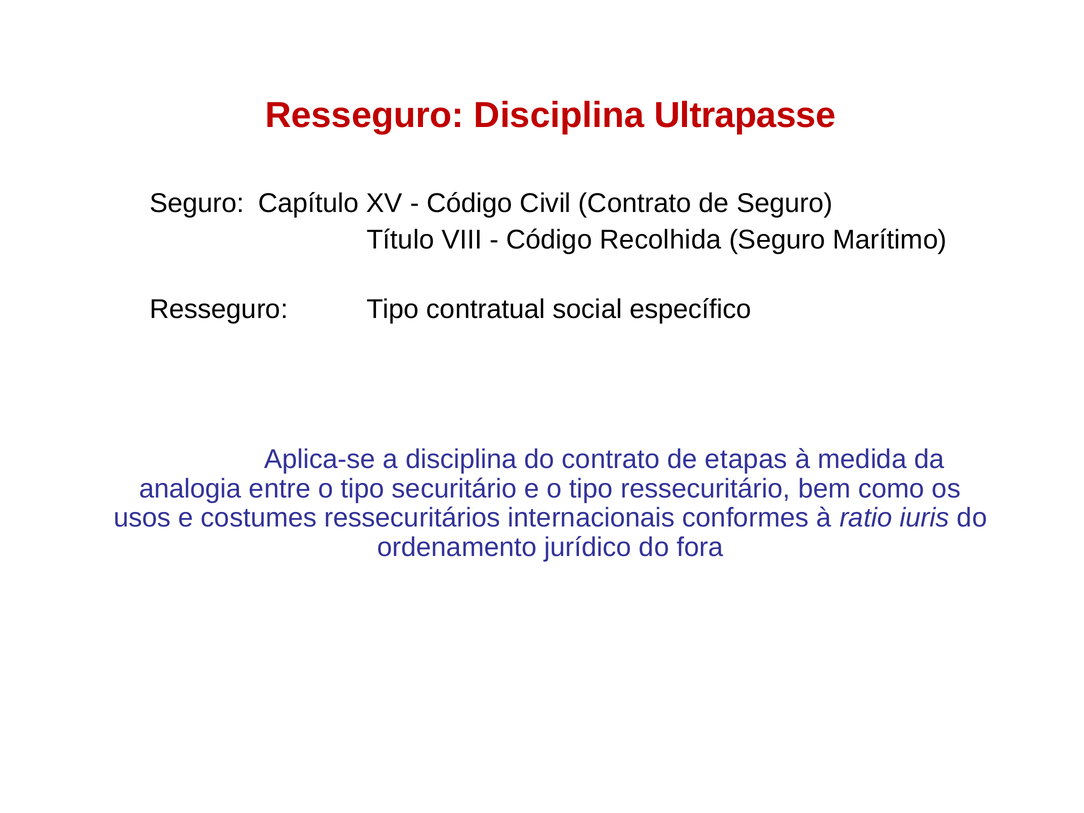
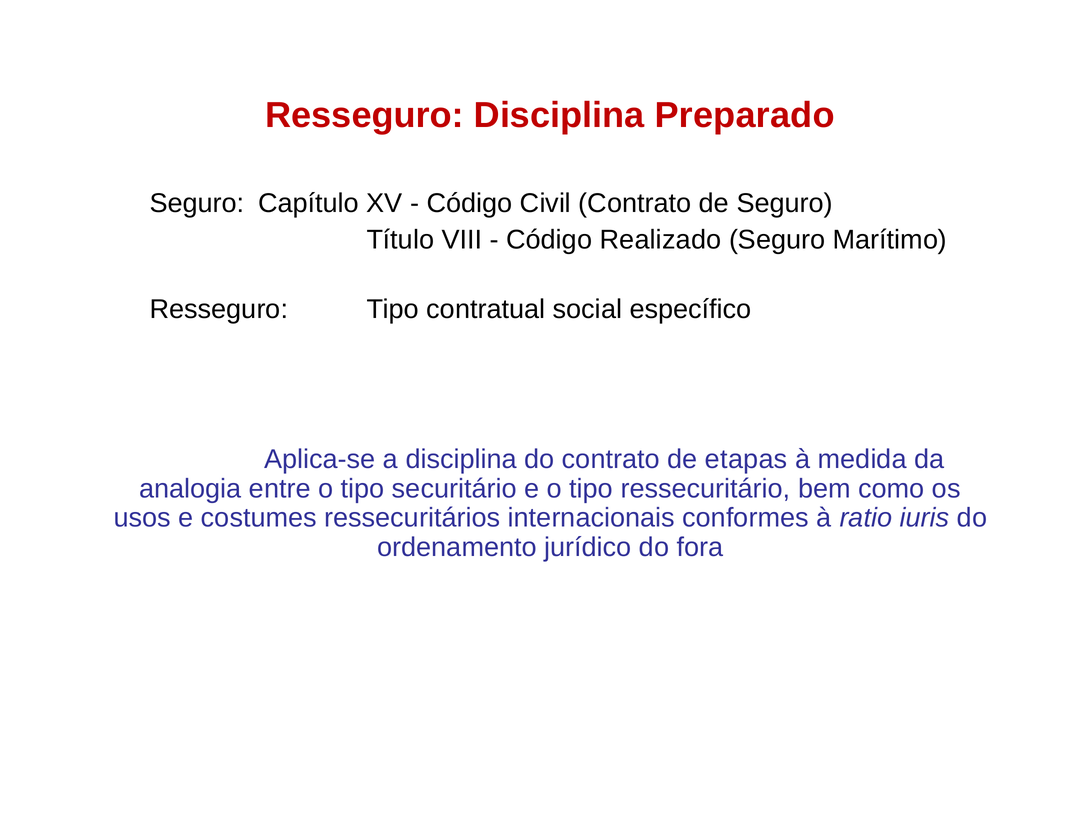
Ultrapasse: Ultrapasse -> Preparado (745, 115)
Recolhida: Recolhida -> Realizado (660, 240)
